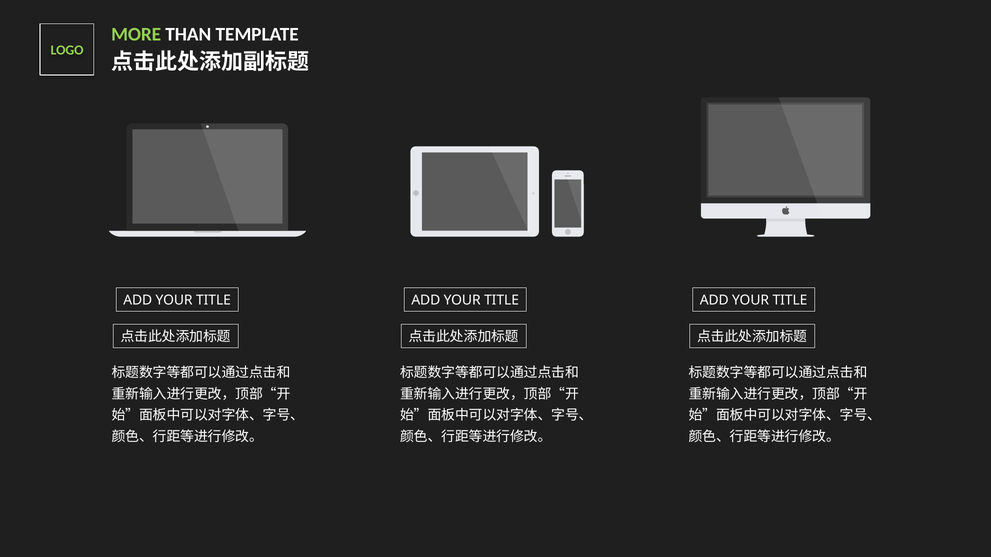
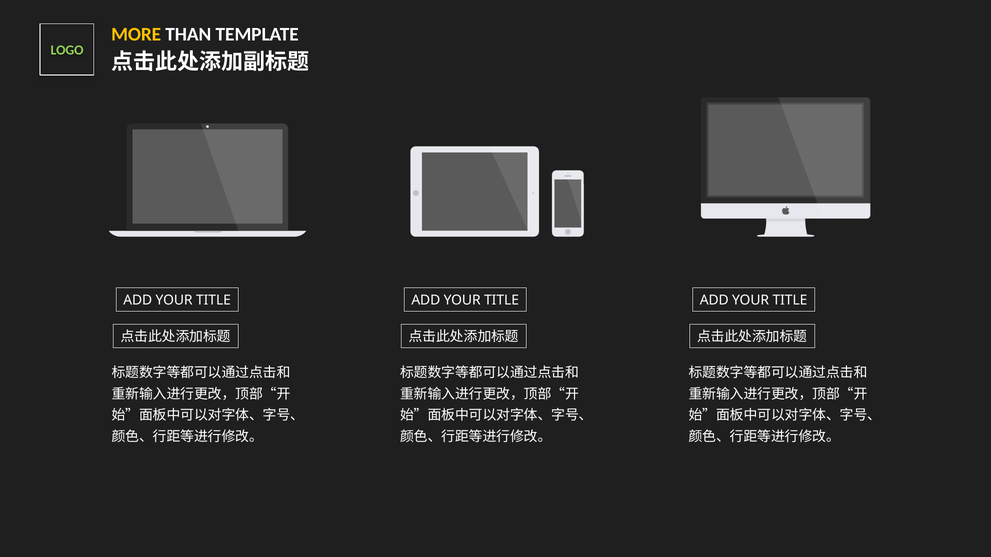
MORE colour: light green -> yellow (136, 34)
